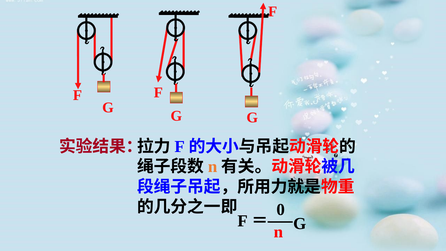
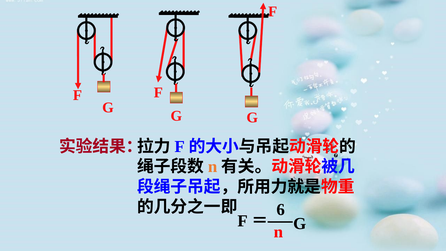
0: 0 -> 6 (281, 210)
